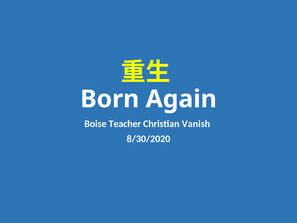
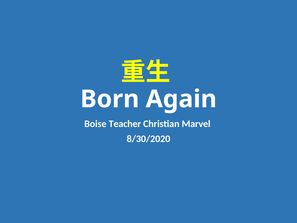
Vanish: Vanish -> Marvel (196, 124)
